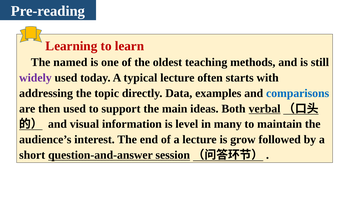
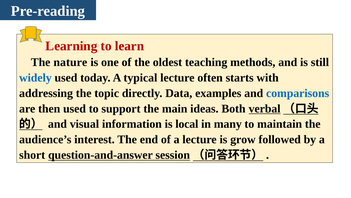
named: named -> nature (70, 62)
widely colour: purple -> blue (35, 77)
level: level -> local (187, 124)
